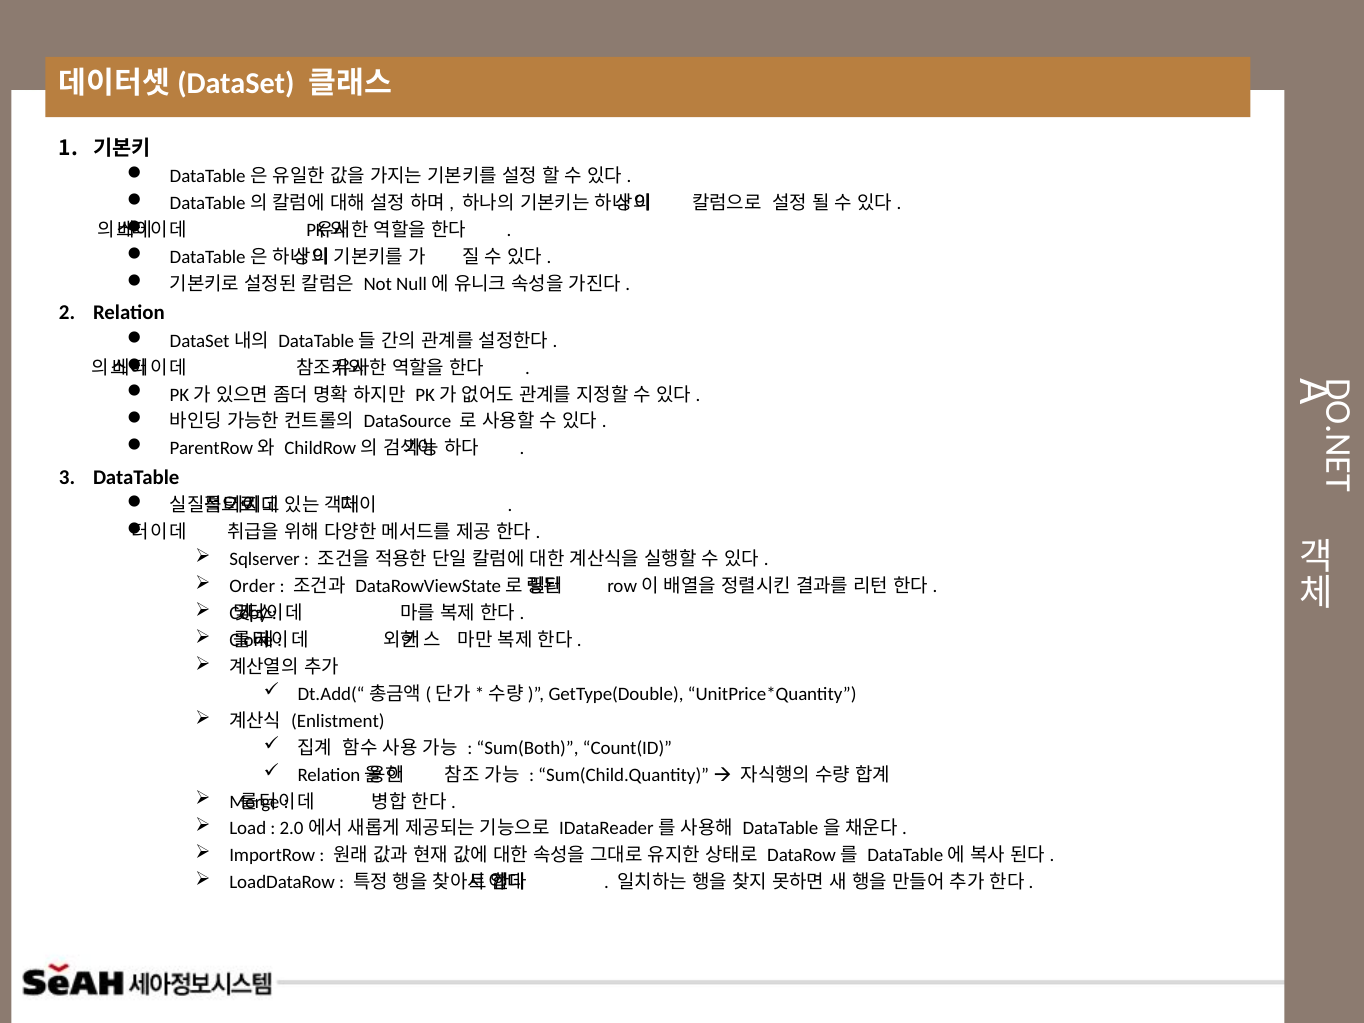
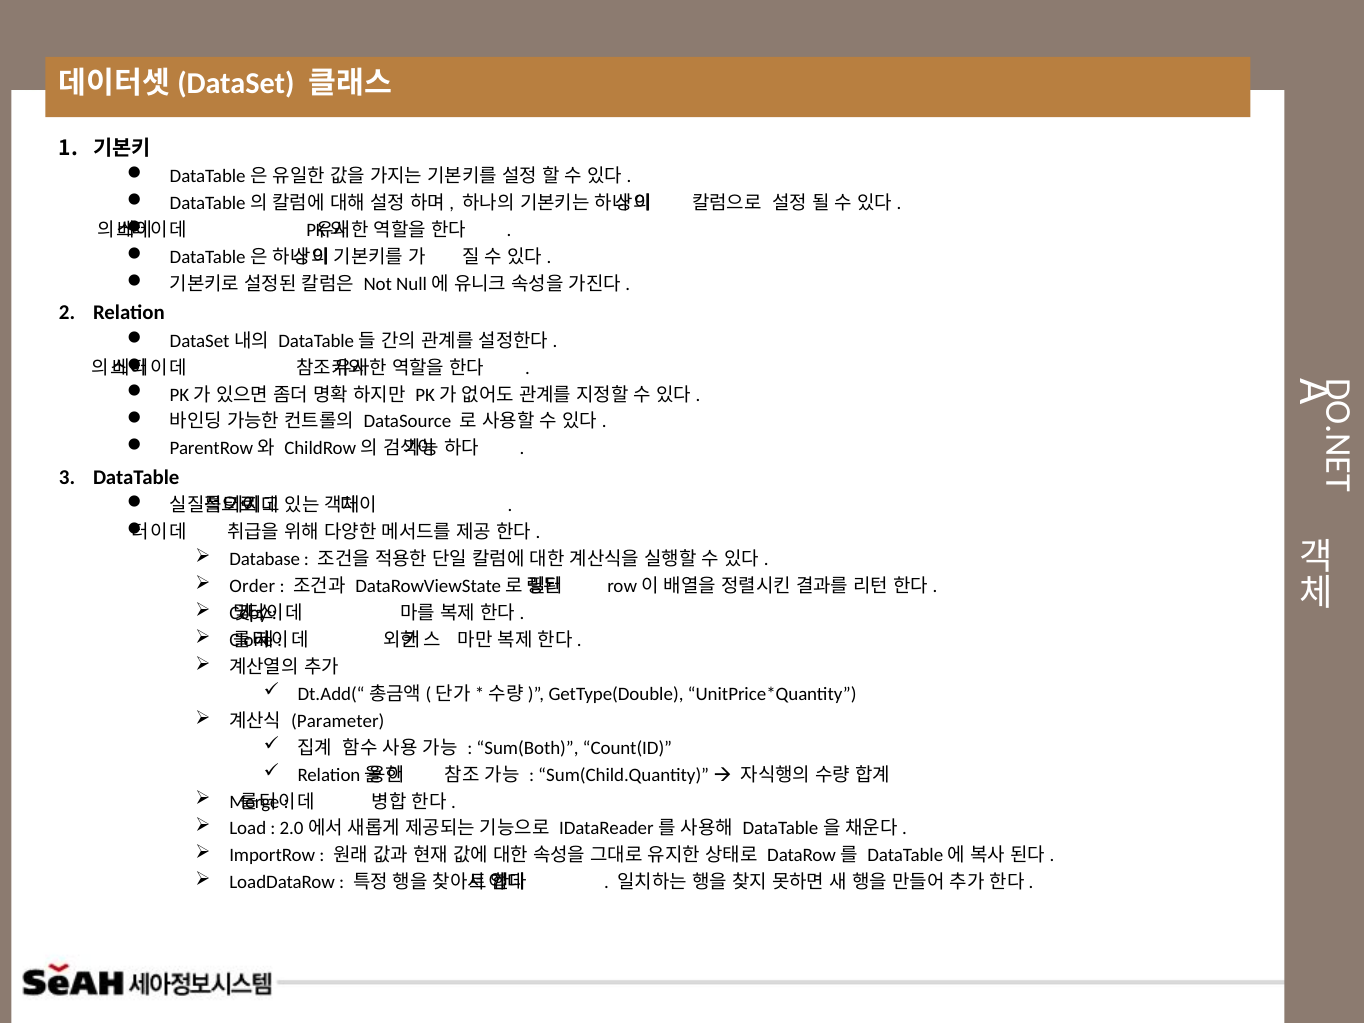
Sqlserver: Sqlserver -> Database (265, 559)
Enlistment: Enlistment -> Parameter (338, 721)
